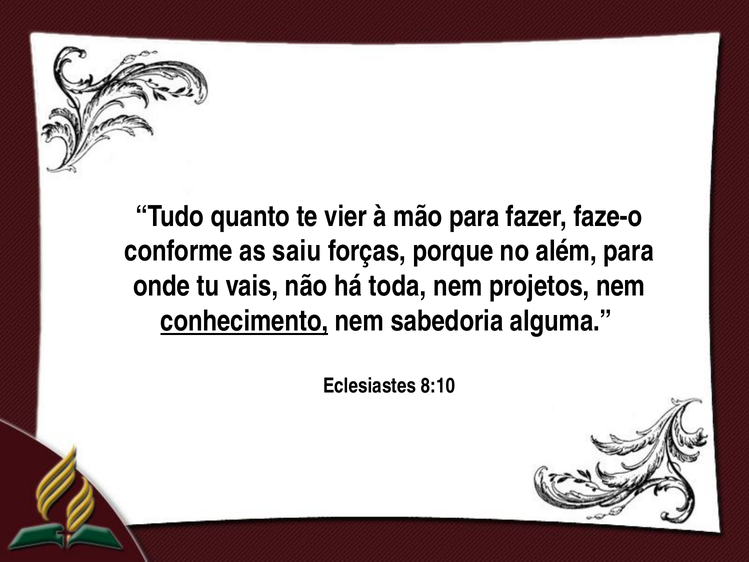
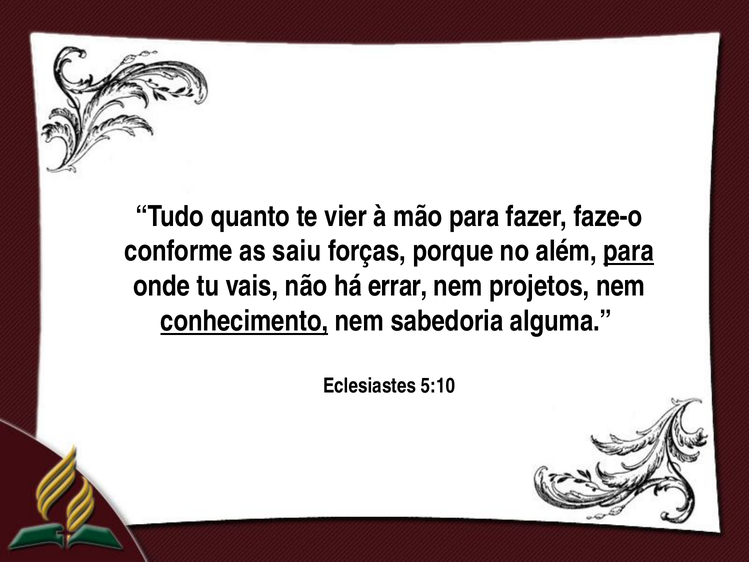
para underline: none -> present (629, 251)
toda: toda -> errar (398, 286)
8:10: 8:10 -> 5:10 (438, 386)
